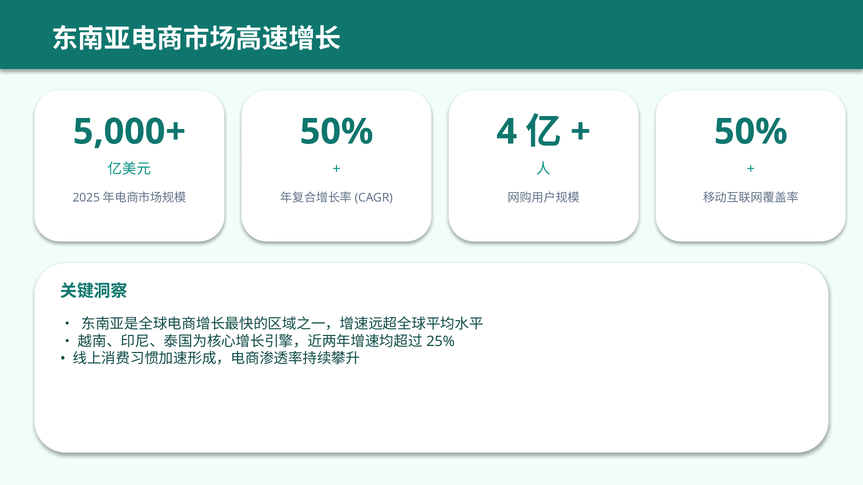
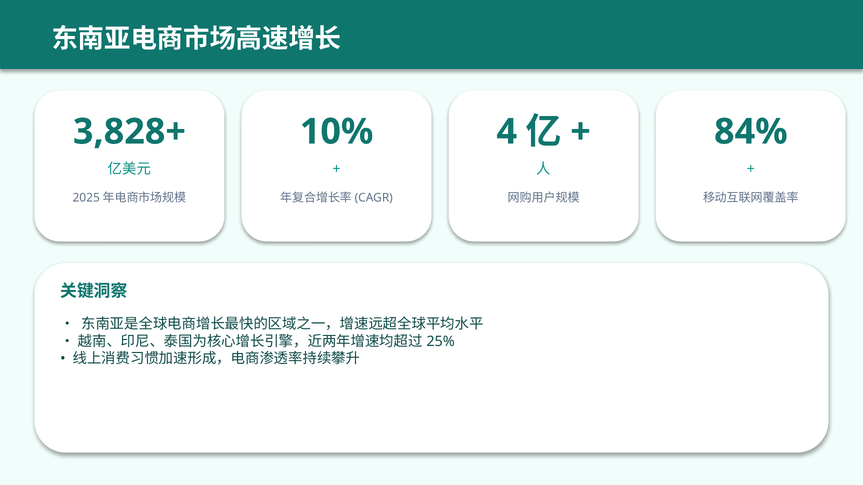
5,000+: 5,000+ -> 3,828+ (129, 132)
50%: 50% -> 10% (337, 132)
50%: 50% -> 84% (751, 132)
